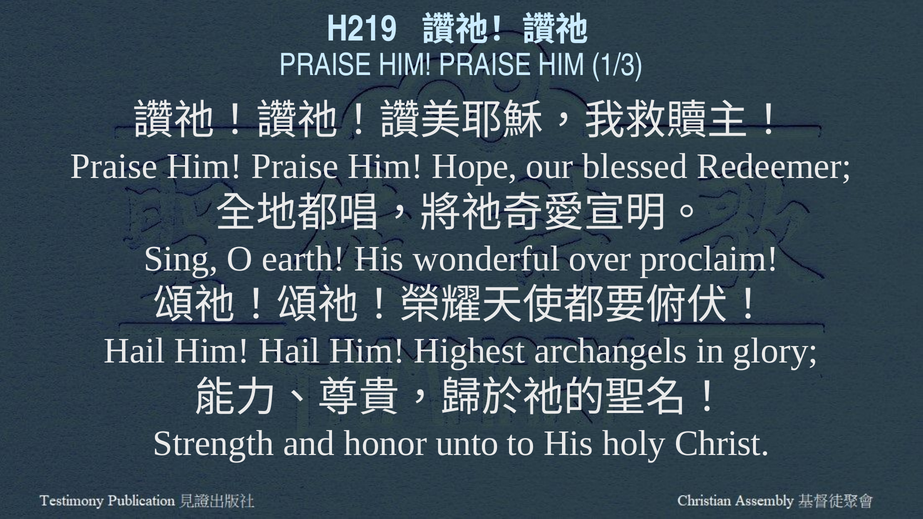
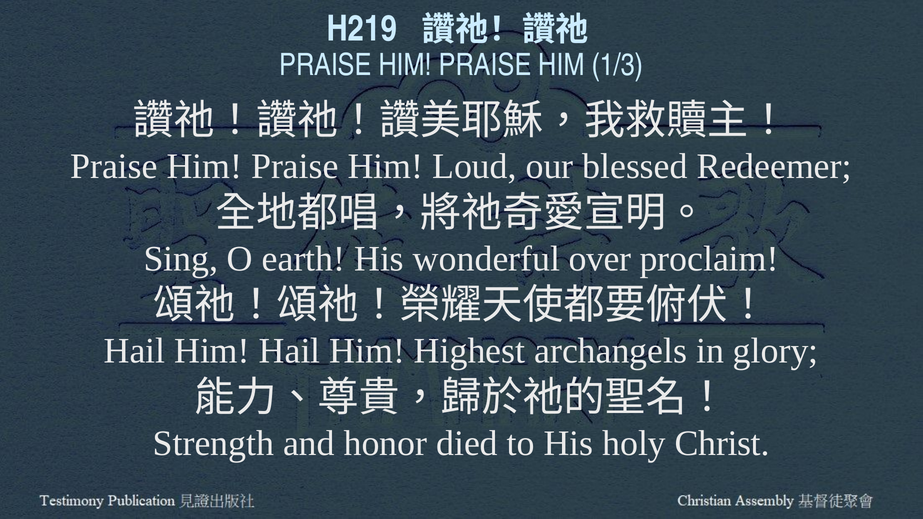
Hope: Hope -> Loud (474, 167)
unto: unto -> died (467, 444)
